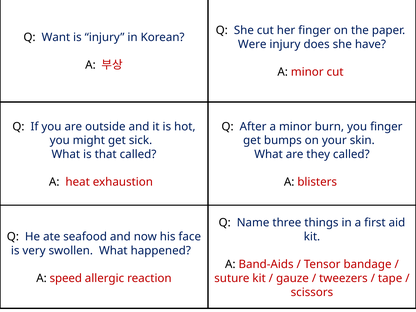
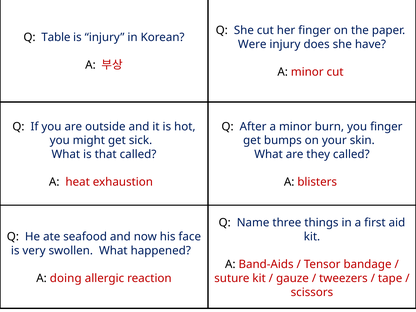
Want: Want -> Table (56, 37)
speed: speed -> doing (66, 278)
